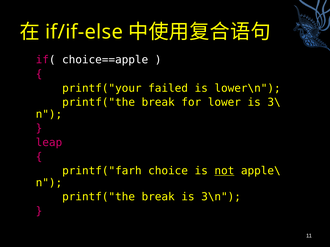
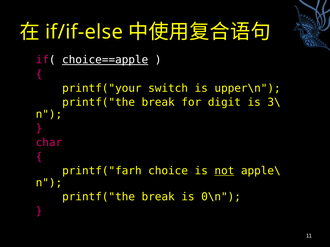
choice==apple underline: none -> present (105, 60)
failed: failed -> switch (168, 88)
lower\n: lower\n -> upper\n (248, 88)
lower: lower -> digit (224, 103)
leap: leap -> char (49, 143)
3\n: 3\n -> 0\n (221, 197)
